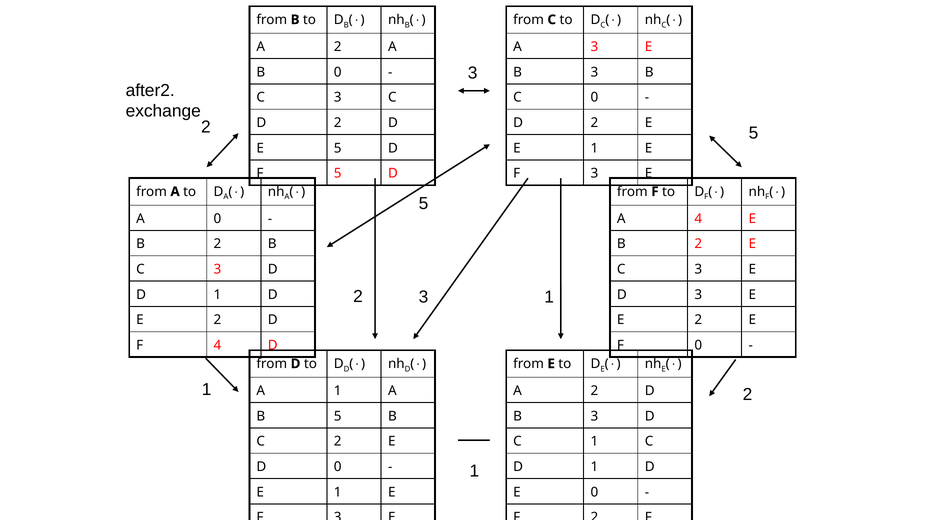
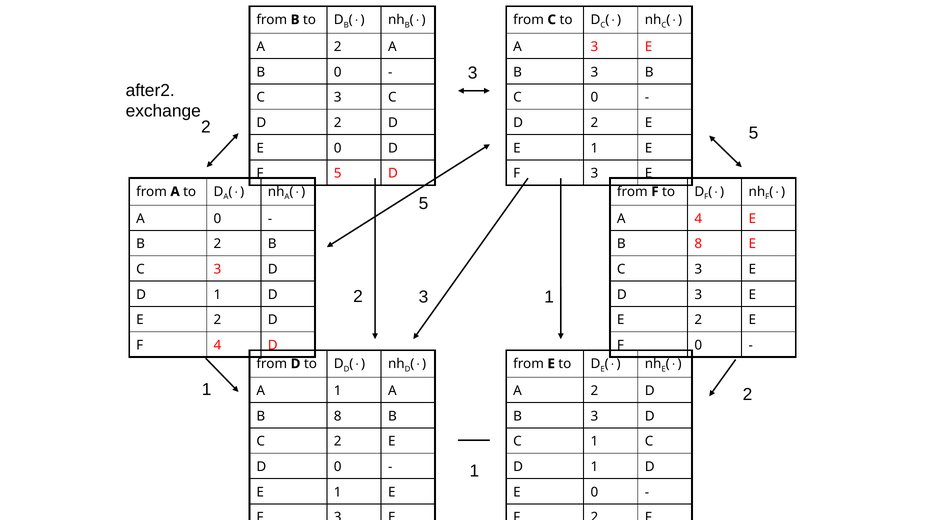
5: 5 -> 0 (338, 148)
2: 2 -> 8 (698, 244)
5: 5 -> 8 (338, 416)
